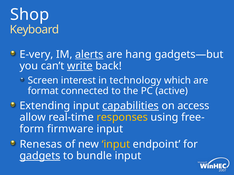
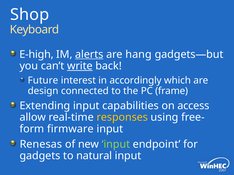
E-very: E-very -> E-high (37, 54)
Screen: Screen -> Future (43, 81)
technology: technology -> accordingly (136, 81)
format: format -> design (43, 91)
active: active -> frame (172, 91)
capabilities underline: present -> none (131, 106)
input colour: yellow -> light green (116, 145)
gadgets underline: present -> none (40, 156)
bundle: bundle -> natural (94, 156)
